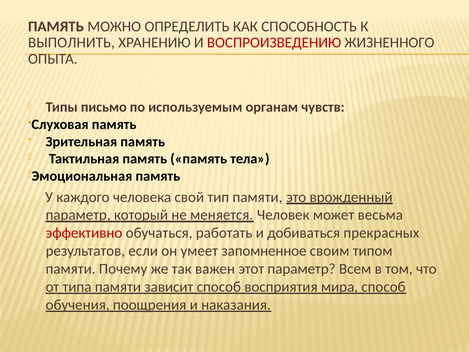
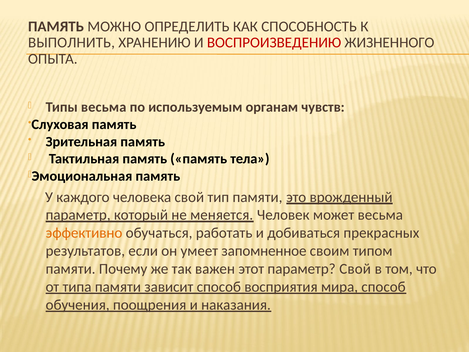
Типы письмо: письмо -> весьма (104, 107)
эффективно colour: red -> orange (84, 233)
параметр Всем: Всем -> Свой (355, 269)
